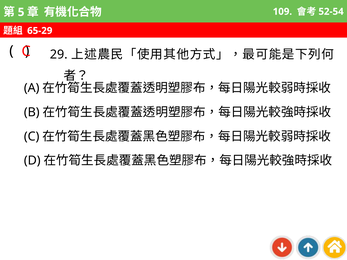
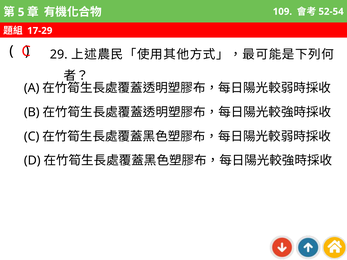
65-29: 65-29 -> 17-29 (40, 31)
